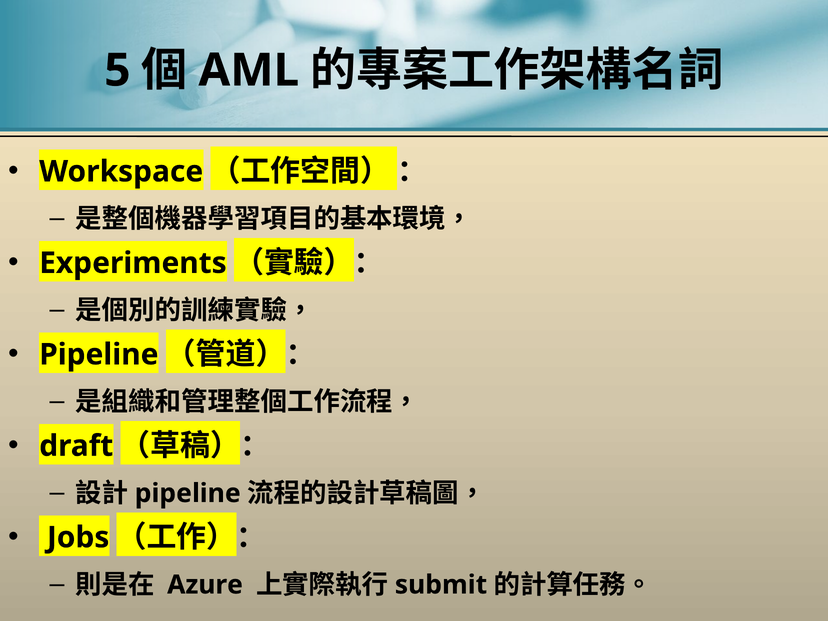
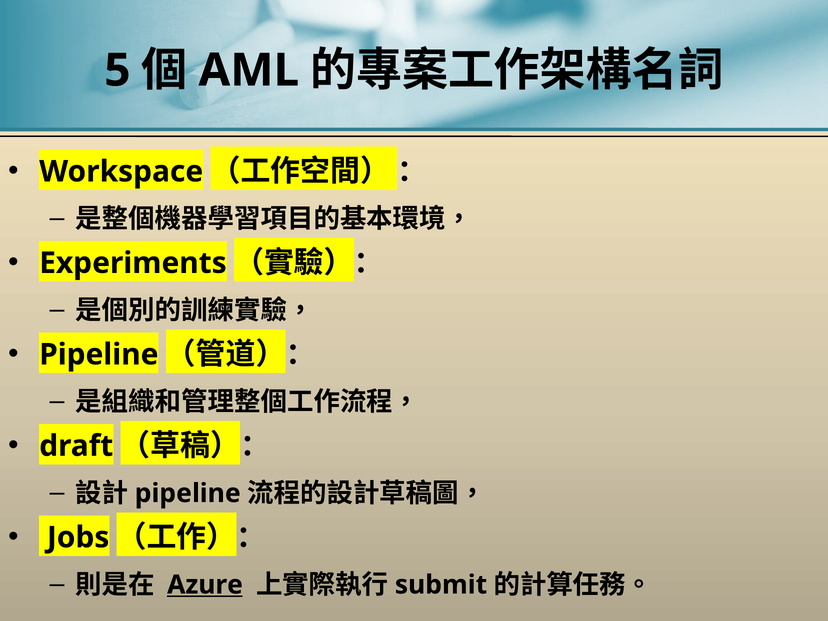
Azure underline: none -> present (205, 585)
